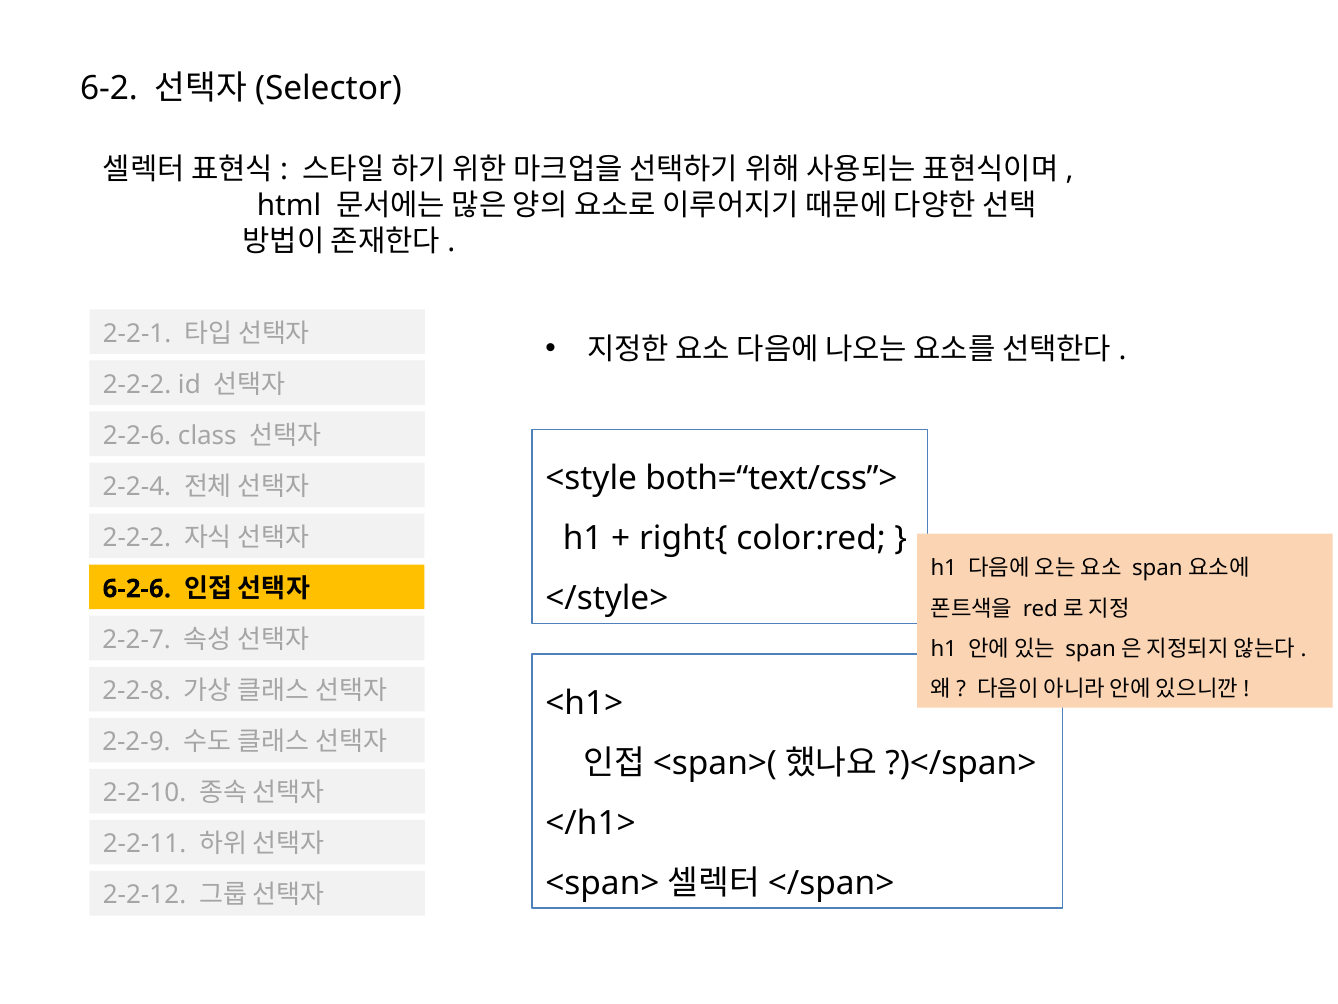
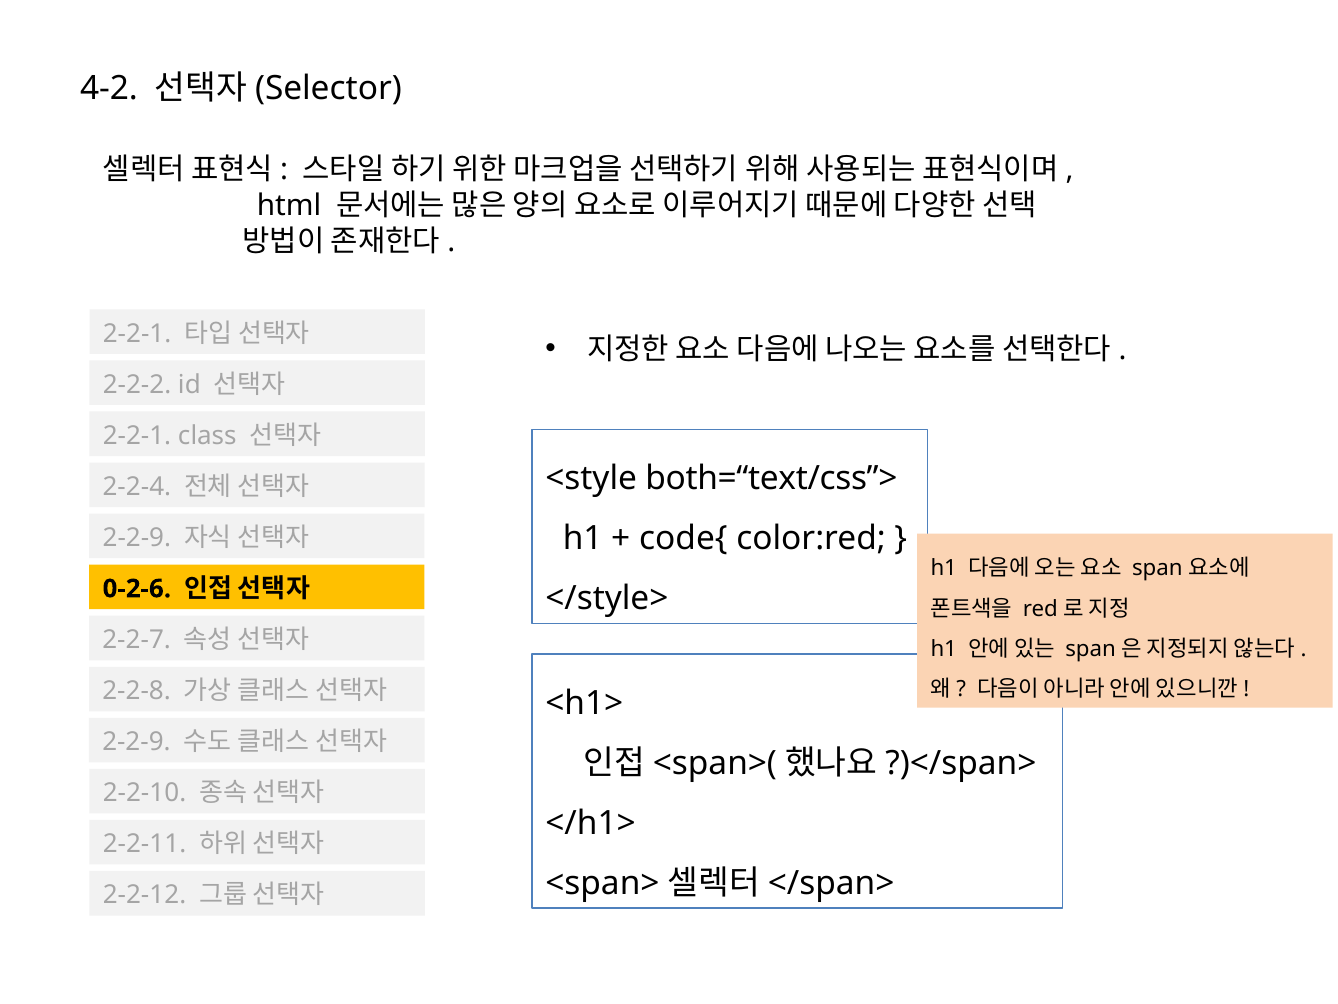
6-2: 6-2 -> 4-2 (109, 88)
2-2-6: 2-2-6 -> 2-2-1 (137, 435)
right{: right{ -> code{ (683, 538)
2-2-2: 2-2-2 -> 2-2-9 (137, 537)
6-2-6: 6-2-6 -> 0-2-6 (137, 588)
